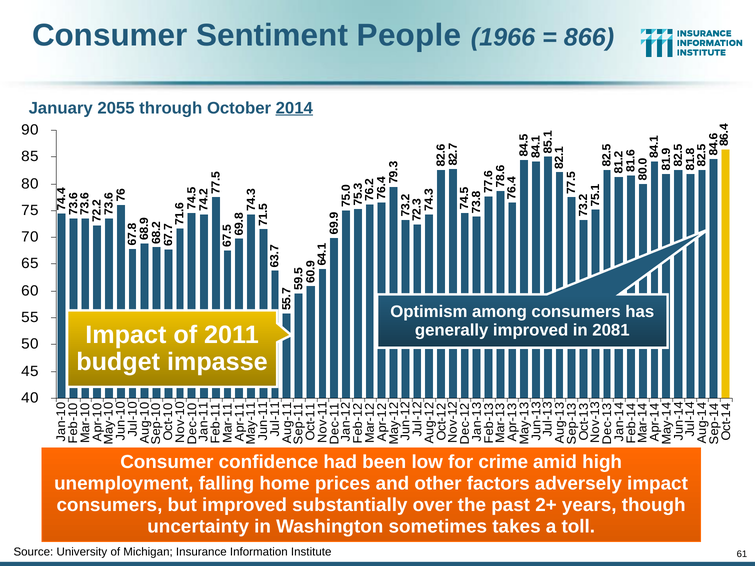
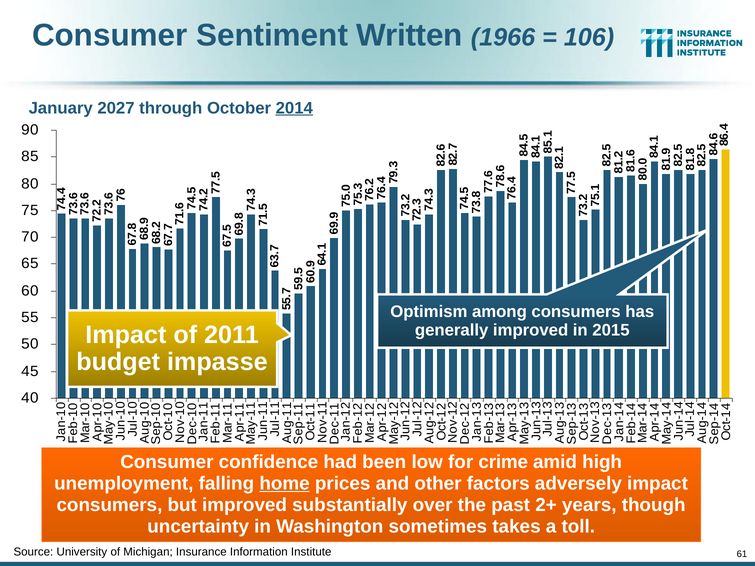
People: People -> Written (409, 35)
866: 866 -> 106 (589, 37)
2055: 2055 -> 2027 (116, 108)
2081: 2081 -> 2015 (611, 330)
home underline: none -> present (285, 484)
